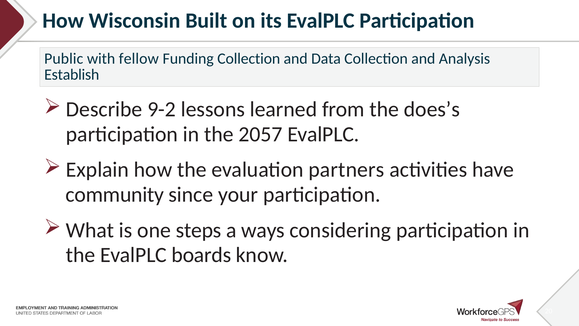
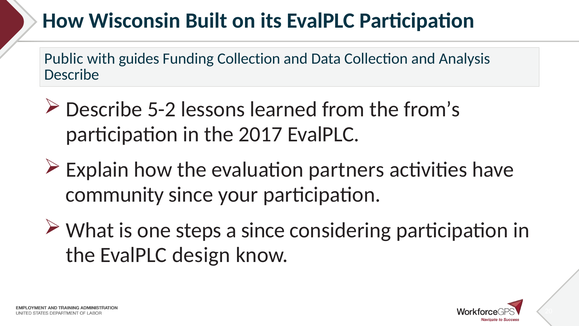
fellow: fellow -> guides (139, 59)
Establish: Establish -> Describe (72, 75)
9-2: 9-2 -> 5-2 (162, 109)
does’s: does’s -> from’s (432, 109)
2057: 2057 -> 2017 (261, 134)
a ways: ways -> since (263, 230)
boards: boards -> design (201, 255)
